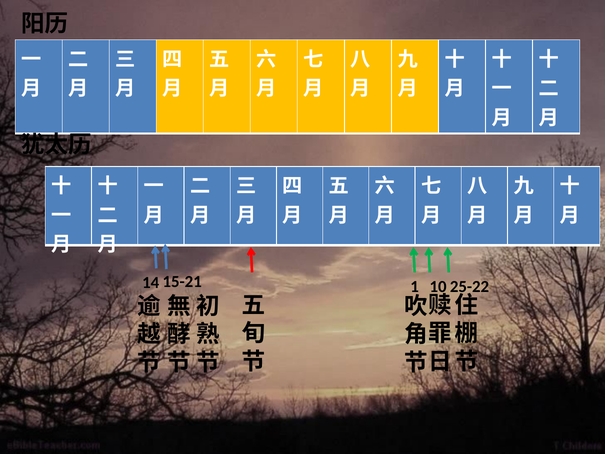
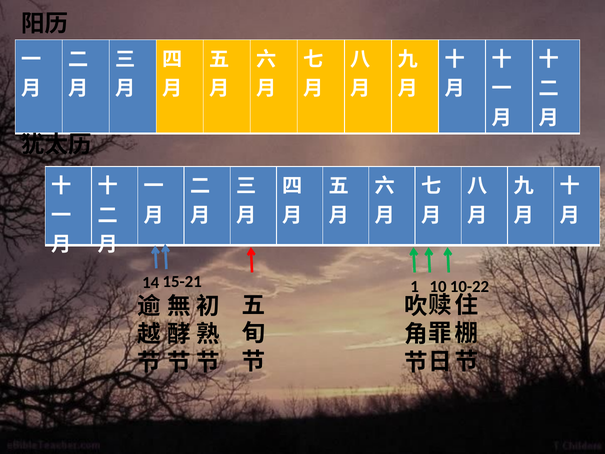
25-22: 25-22 -> 10-22 (470, 286)
